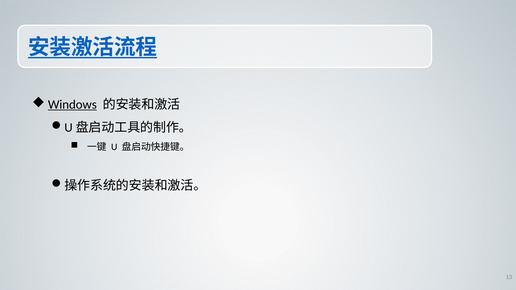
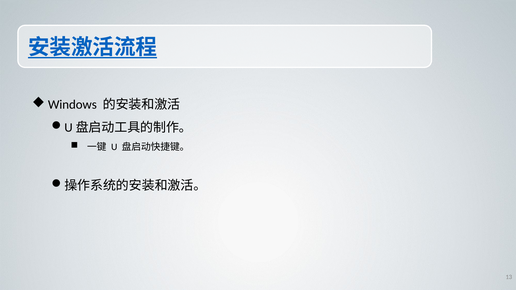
Windows underline: present -> none (72, 105)
